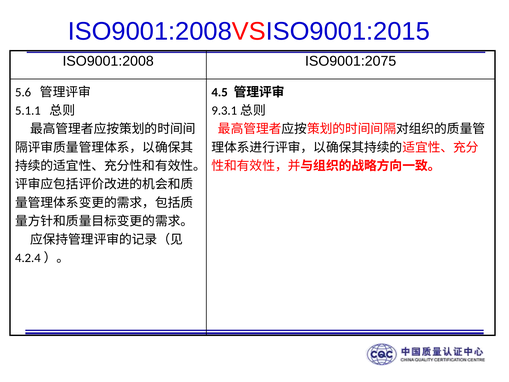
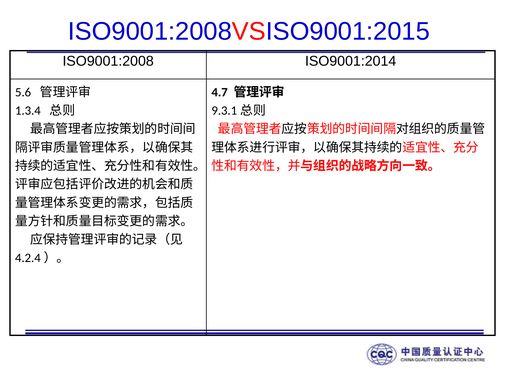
ISO9001:2075: ISO9001:2075 -> ISO9001:2014 (351, 61)
4.5: 4.5 -> 4.7 (220, 92)
5.1.1: 5.1.1 -> 1.3.4 (28, 111)
